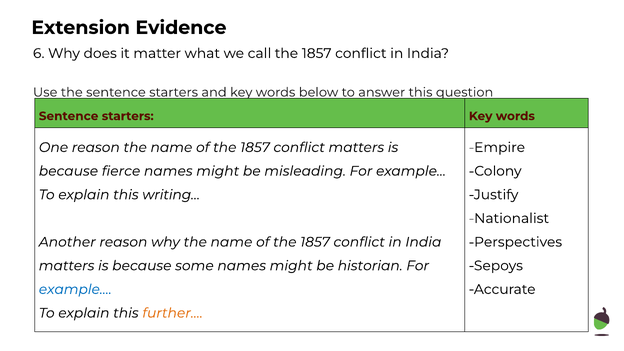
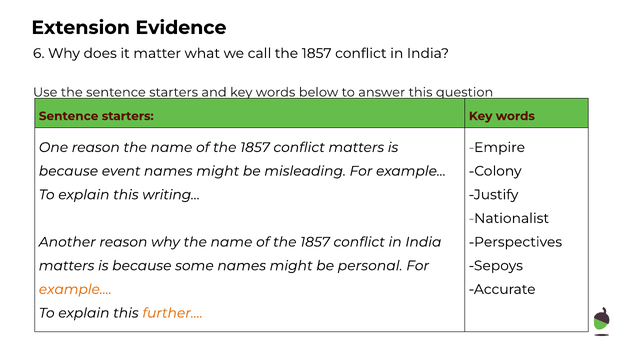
fierce: fierce -> event (121, 171)
historian: historian -> personal (370, 266)
example… colour: blue -> orange (75, 289)
